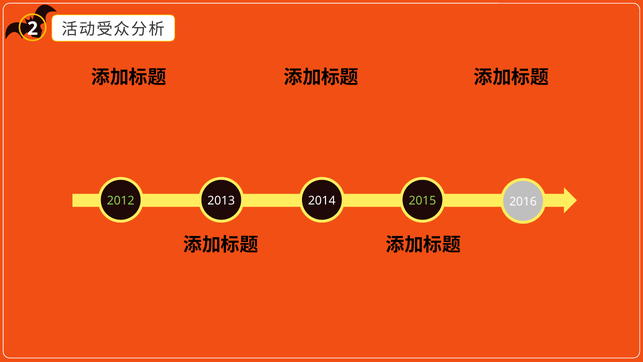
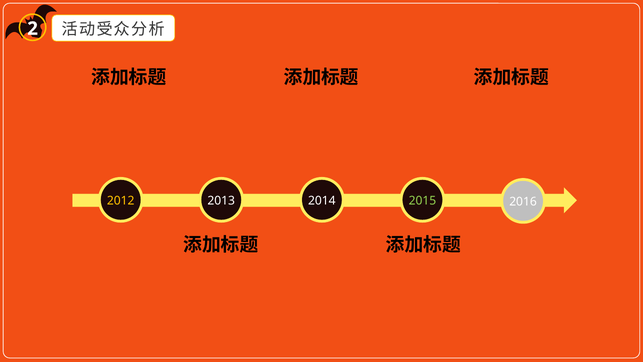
2012 colour: light green -> yellow (121, 200)
